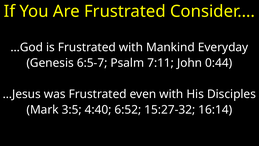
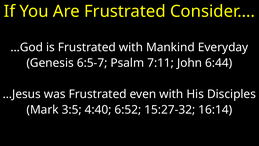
0:44: 0:44 -> 6:44 (219, 63)
